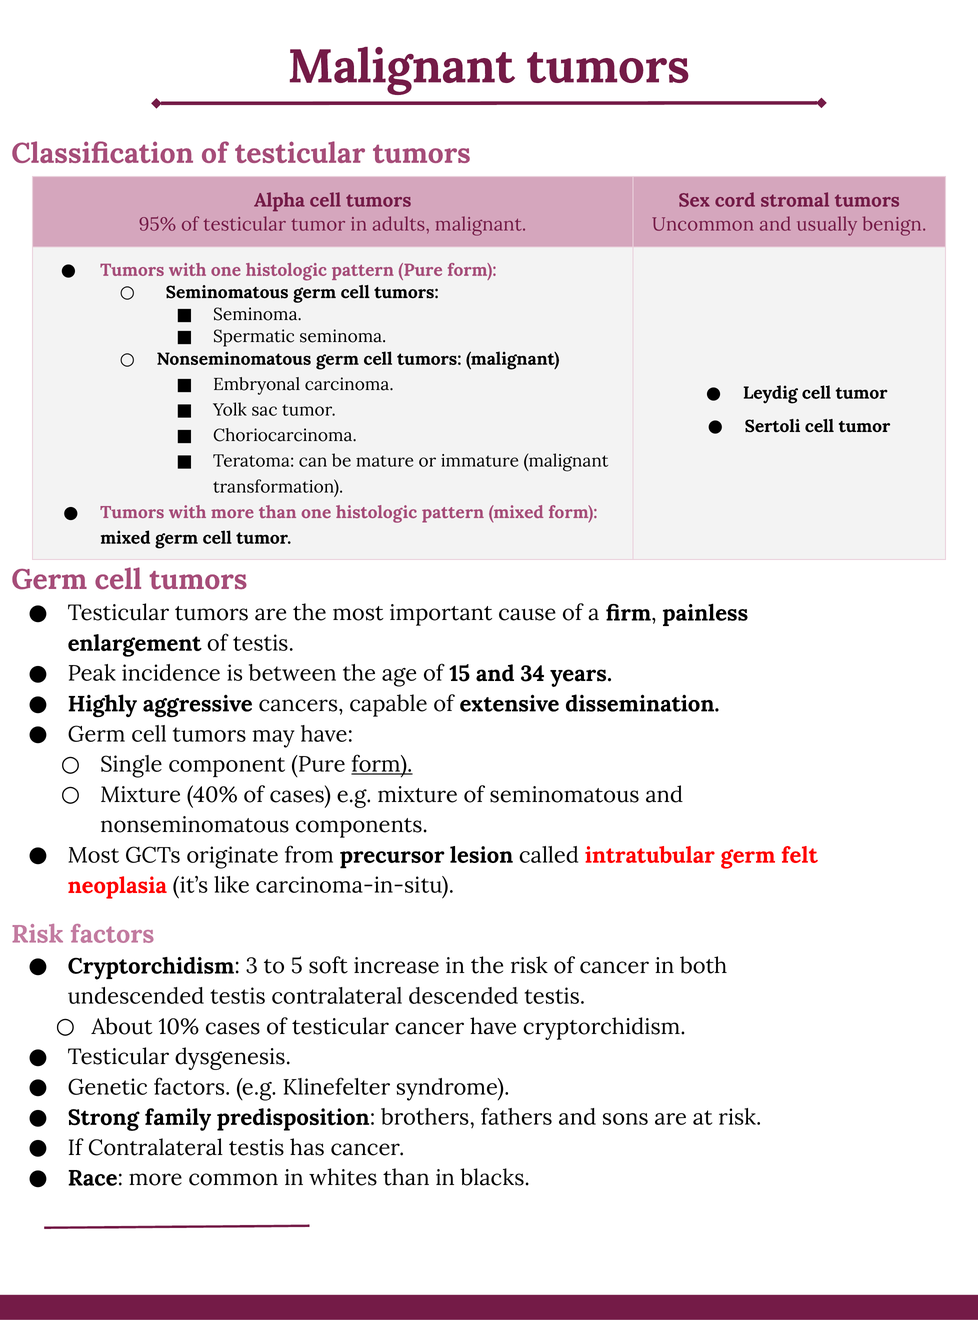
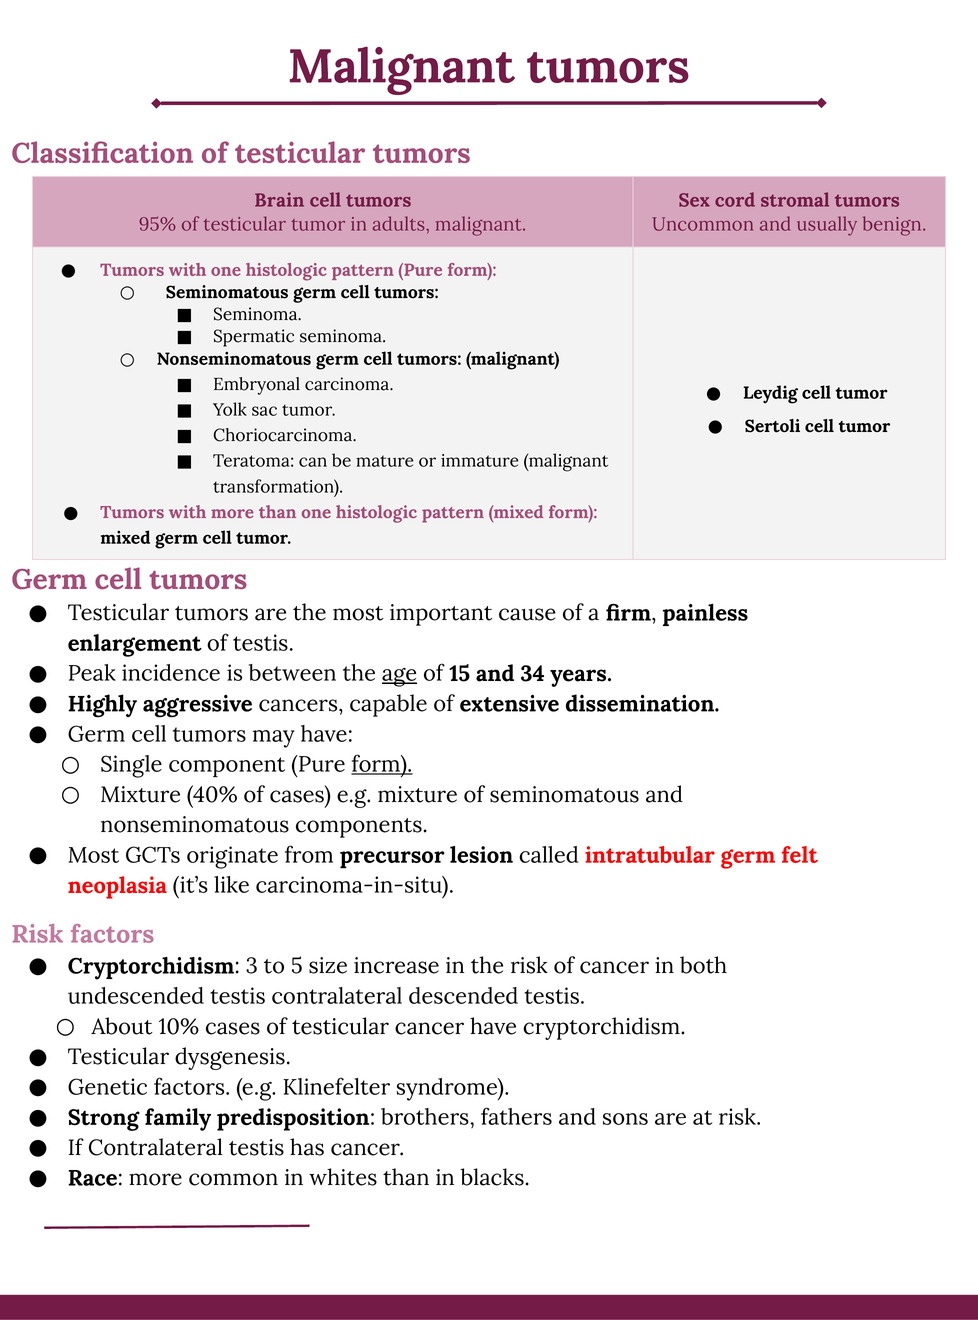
Alpha: Alpha -> Brain (279, 200)
age underline: none -> present (400, 674)
soft: soft -> size (328, 966)
